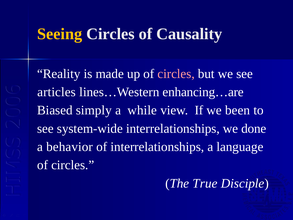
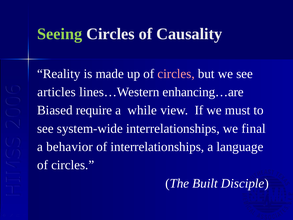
Seeing colour: yellow -> light green (60, 34)
simply: simply -> require (94, 110)
been: been -> must (238, 110)
done: done -> final (254, 128)
True: True -> Built (205, 183)
